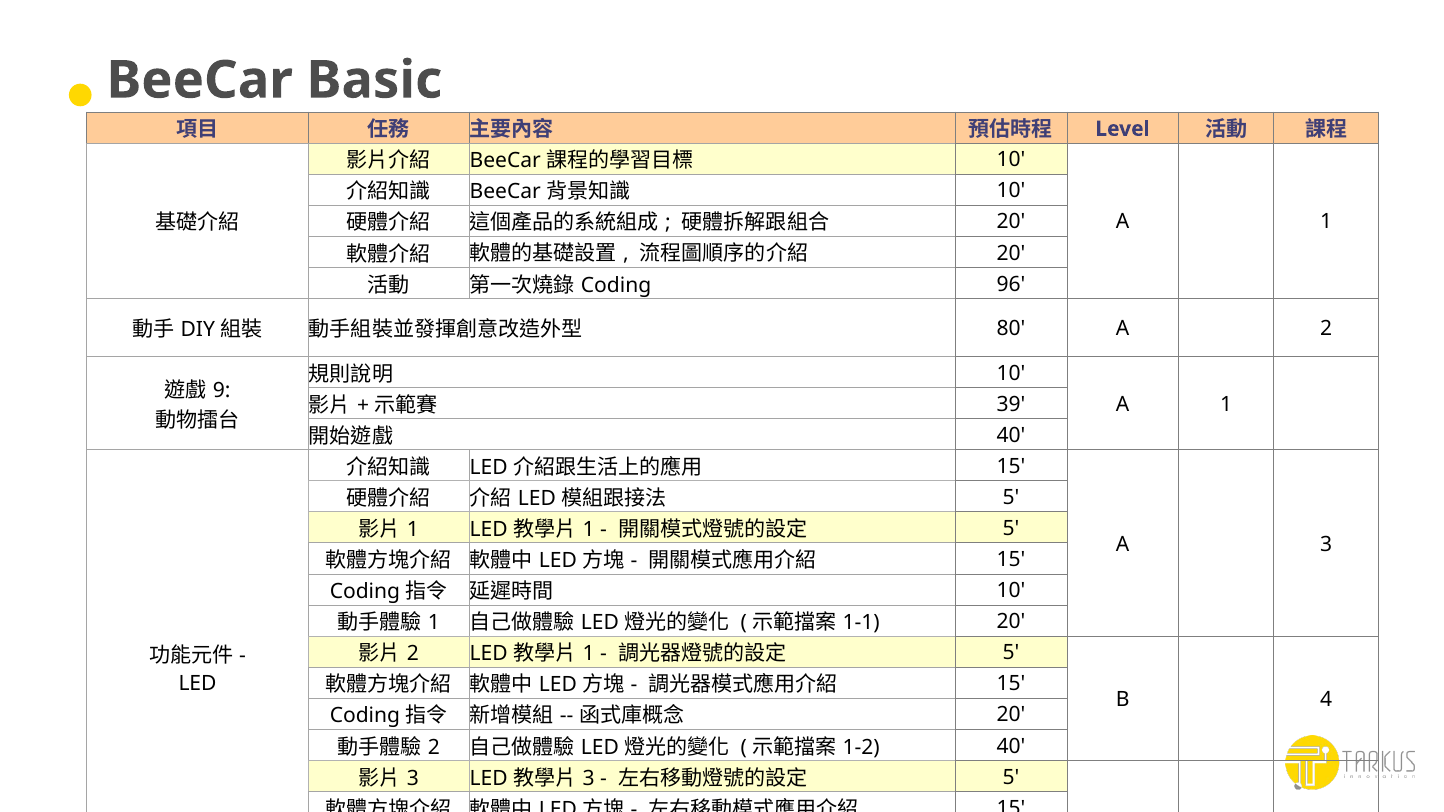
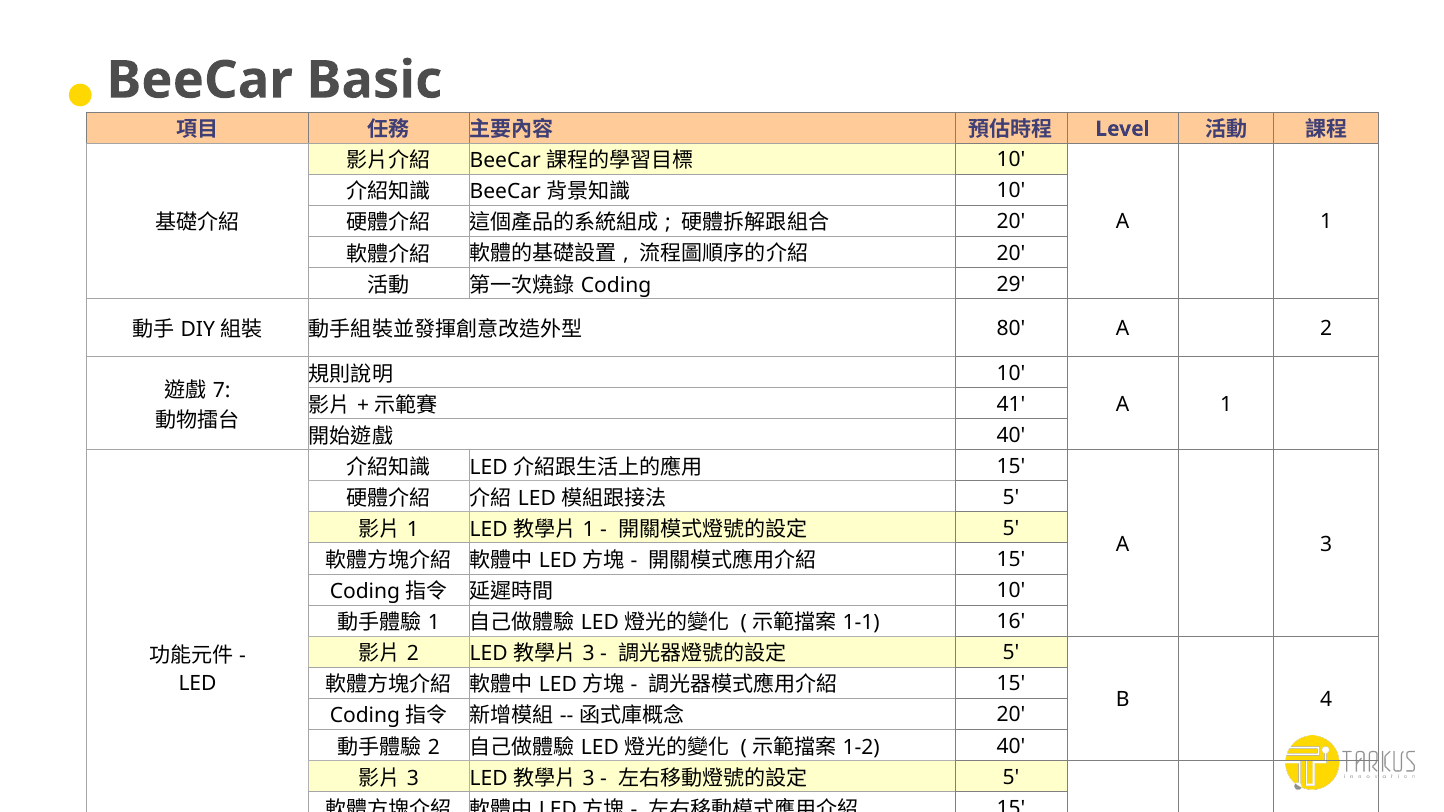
96: 96 -> 29 (1011, 284)
9: 9 -> 7 (222, 390)
39: 39 -> 41 (1011, 405)
20: 20 -> 16 (1011, 622)
1: 1 -> 3 (589, 654)
